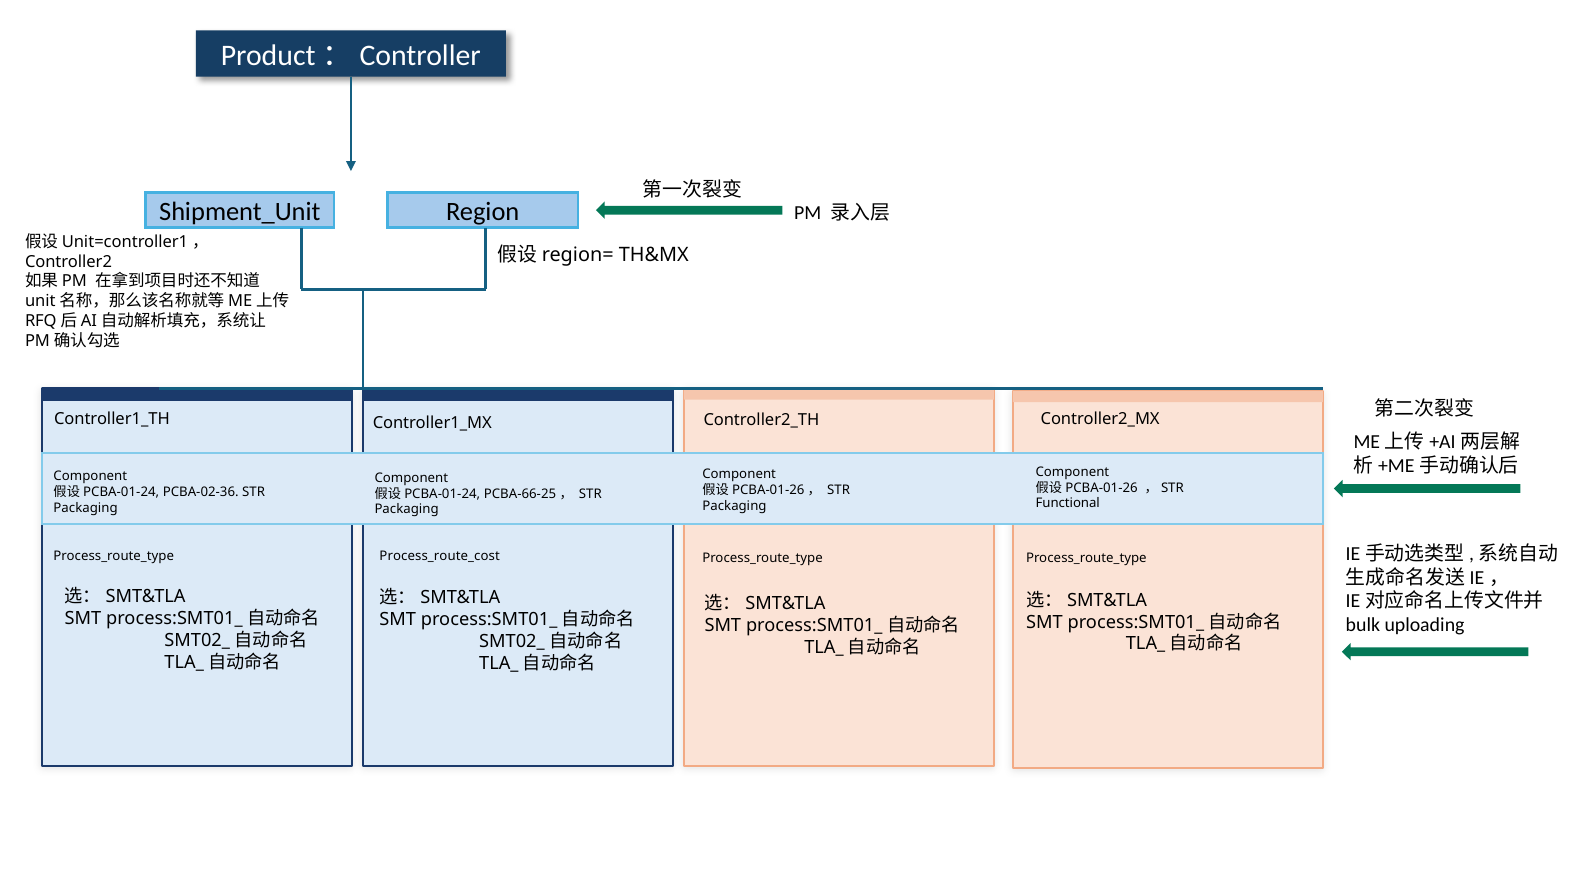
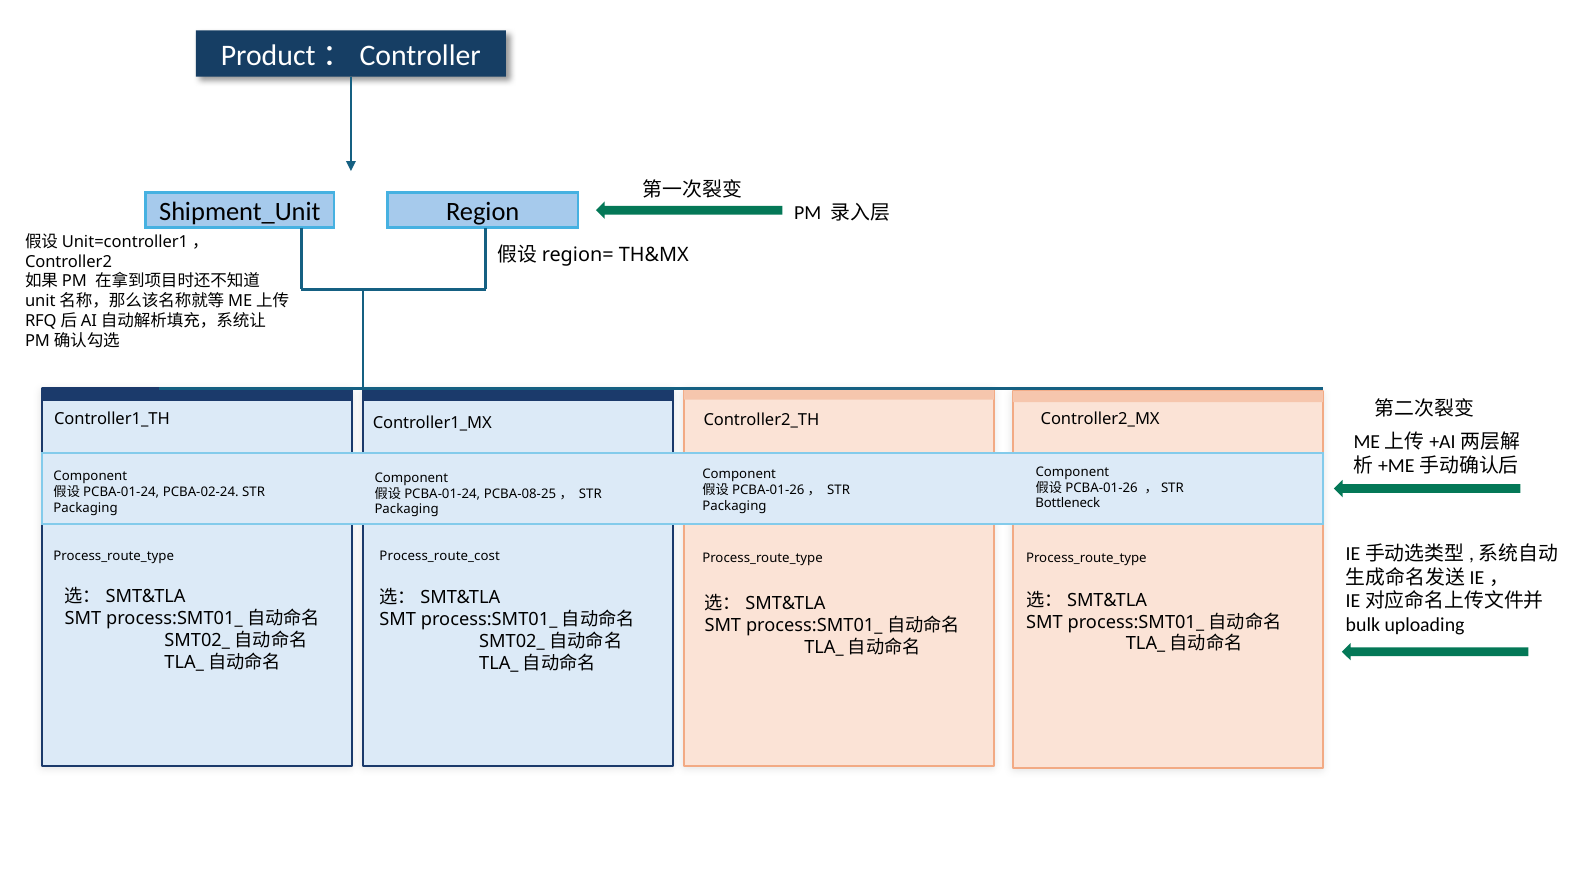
PCBA-02-36: PCBA-02-36 -> PCBA-02-24 (201, 492)
PCBA-66-25: PCBA-66-25 -> PCBA-08-25 (520, 494)
Functional: Functional -> Bottleneck (1068, 503)
